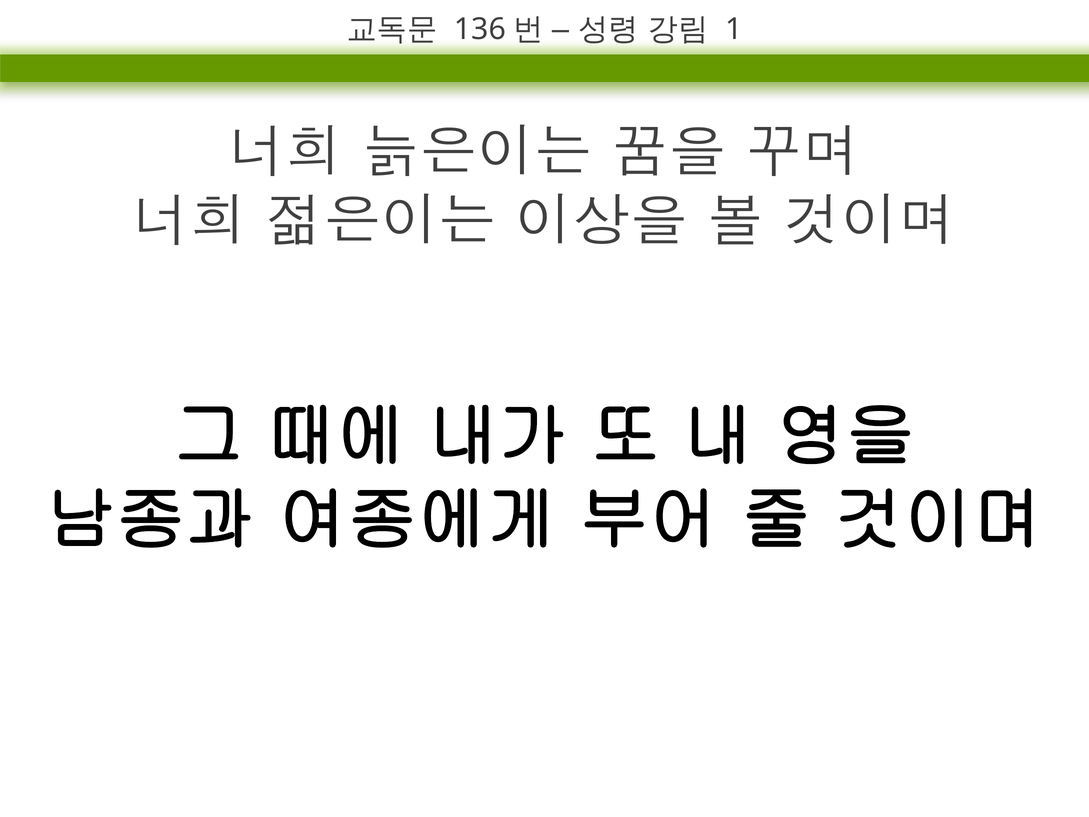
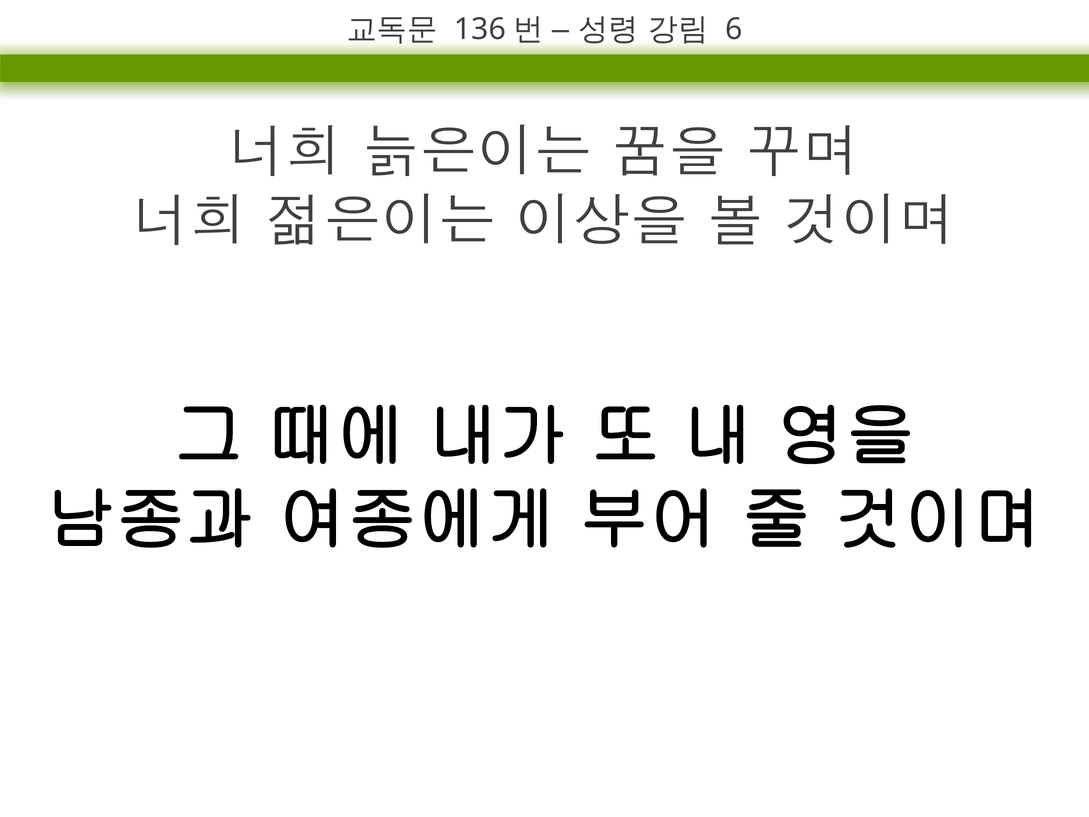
1: 1 -> 6 (734, 29)
